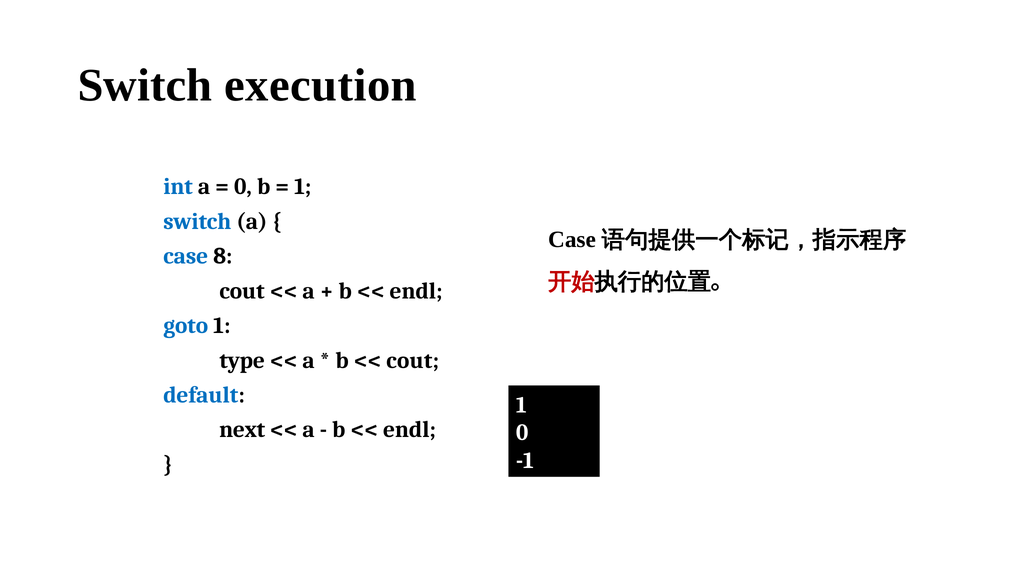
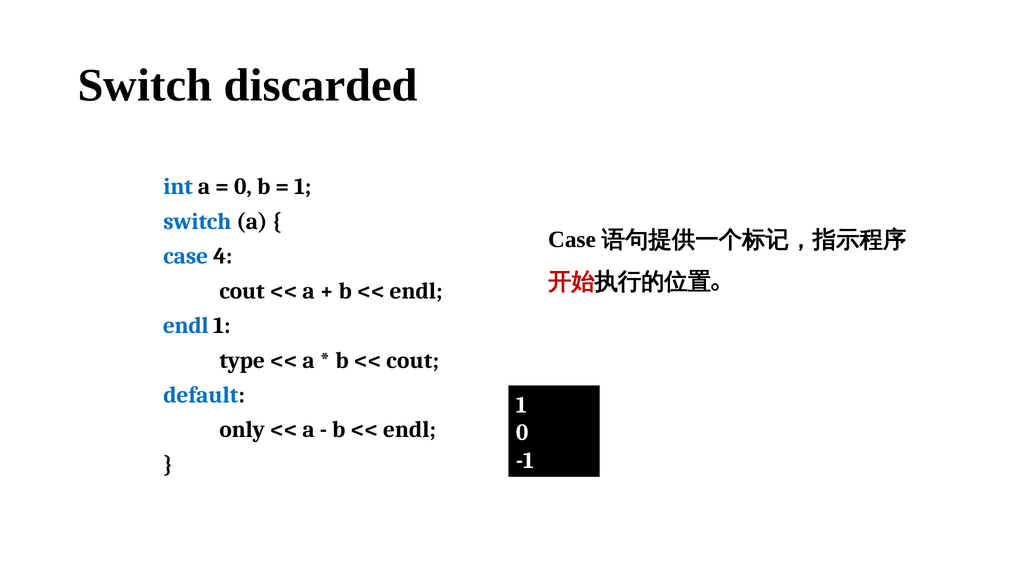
execution: execution -> discarded (321, 85)
8: 8 -> 4 (223, 256)
goto: goto -> endl (186, 326)
next: next -> only (242, 430)
